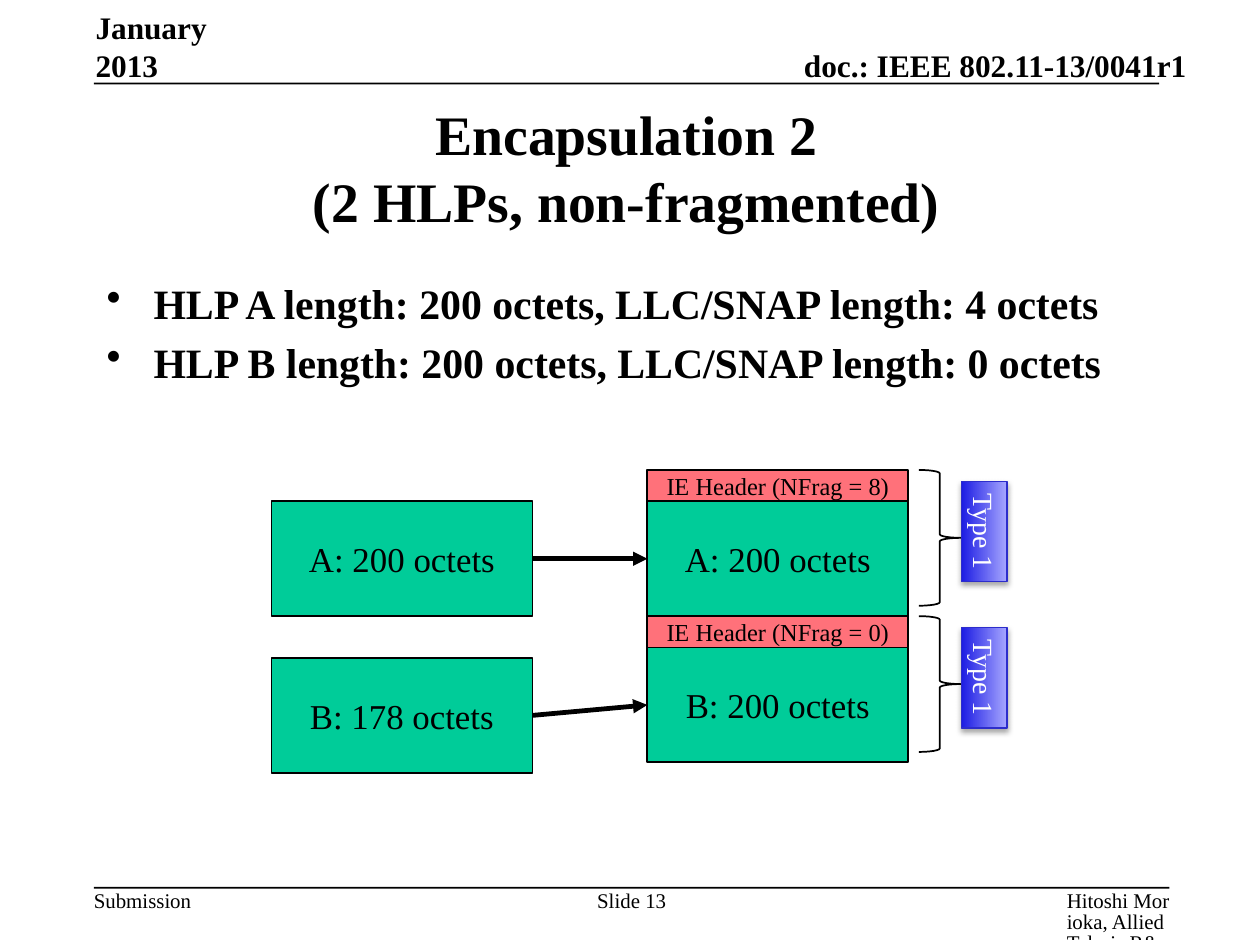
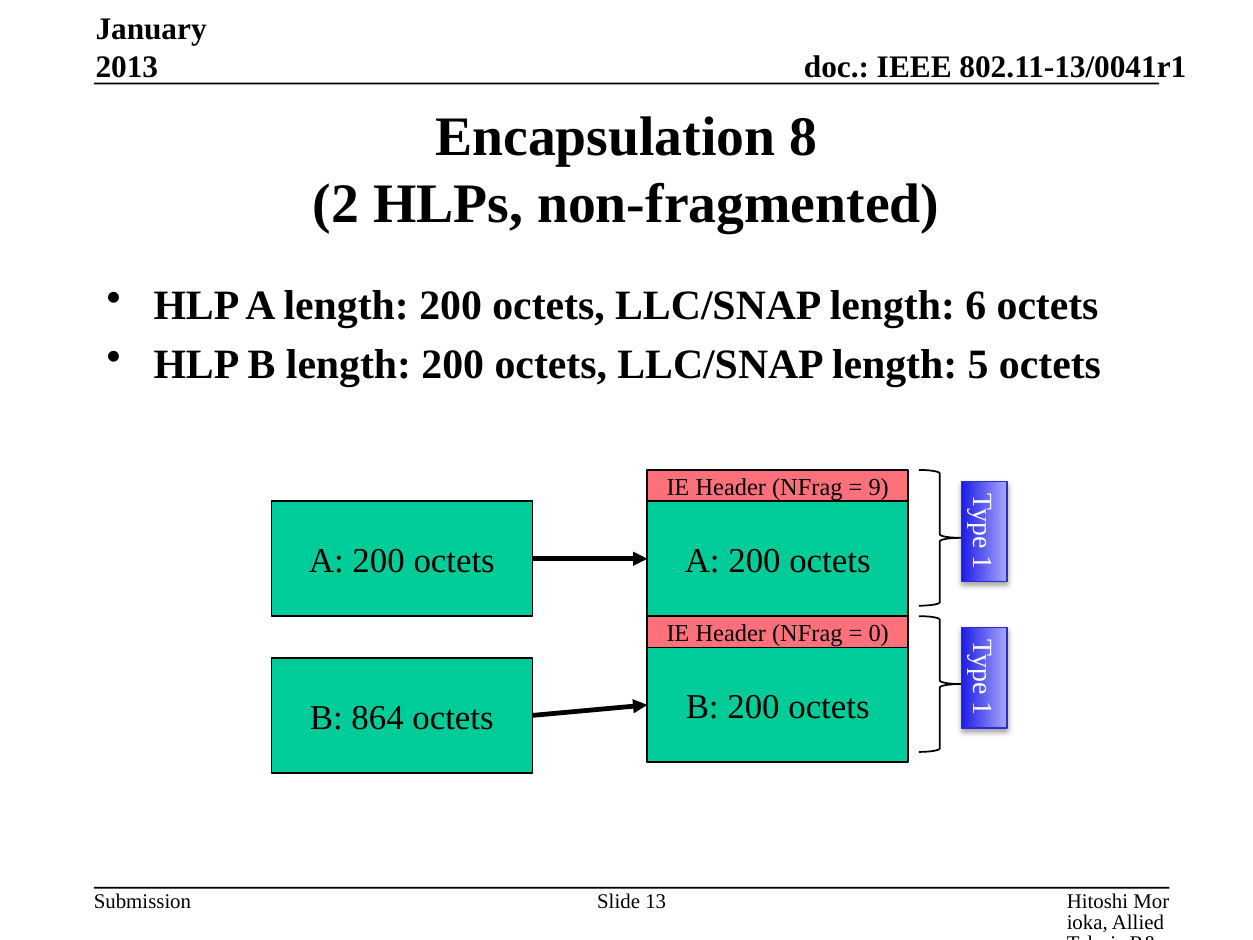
Encapsulation 2: 2 -> 8 (803, 138)
4: 4 -> 6 (976, 306)
length 0: 0 -> 5 (978, 364)
8: 8 -> 9 (879, 487)
178: 178 -> 864 (378, 718)
